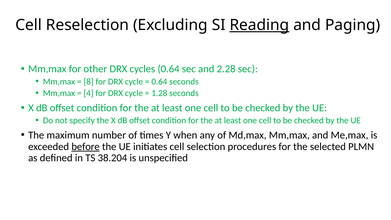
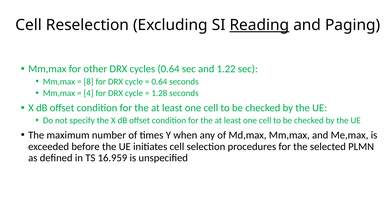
2.28: 2.28 -> 1.22 (226, 69)
before underline: present -> none (86, 147)
38.204: 38.204 -> 16.959 (112, 158)
